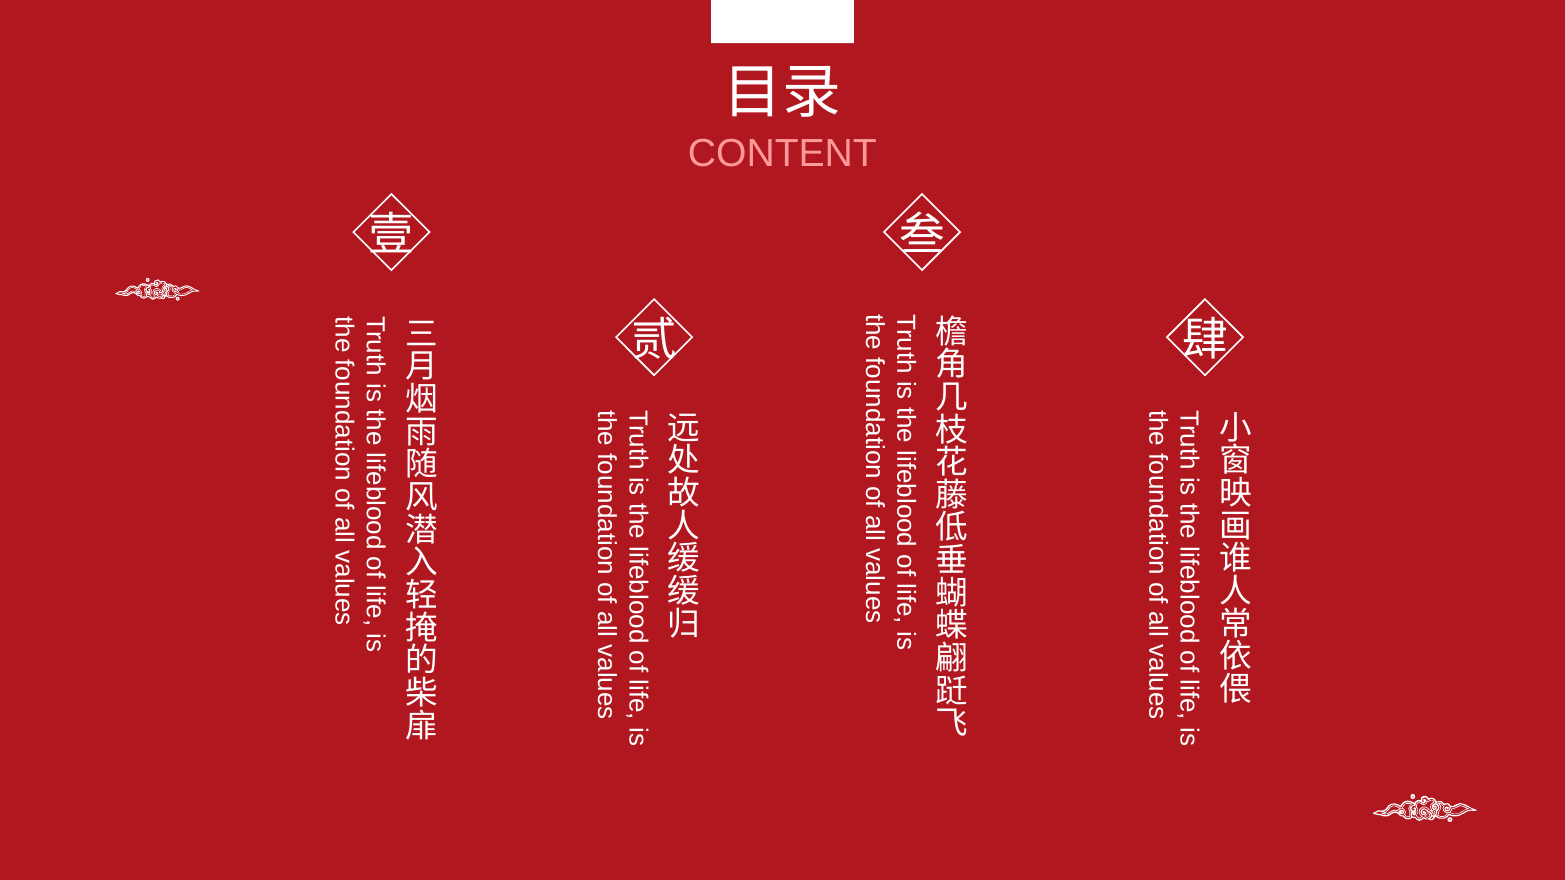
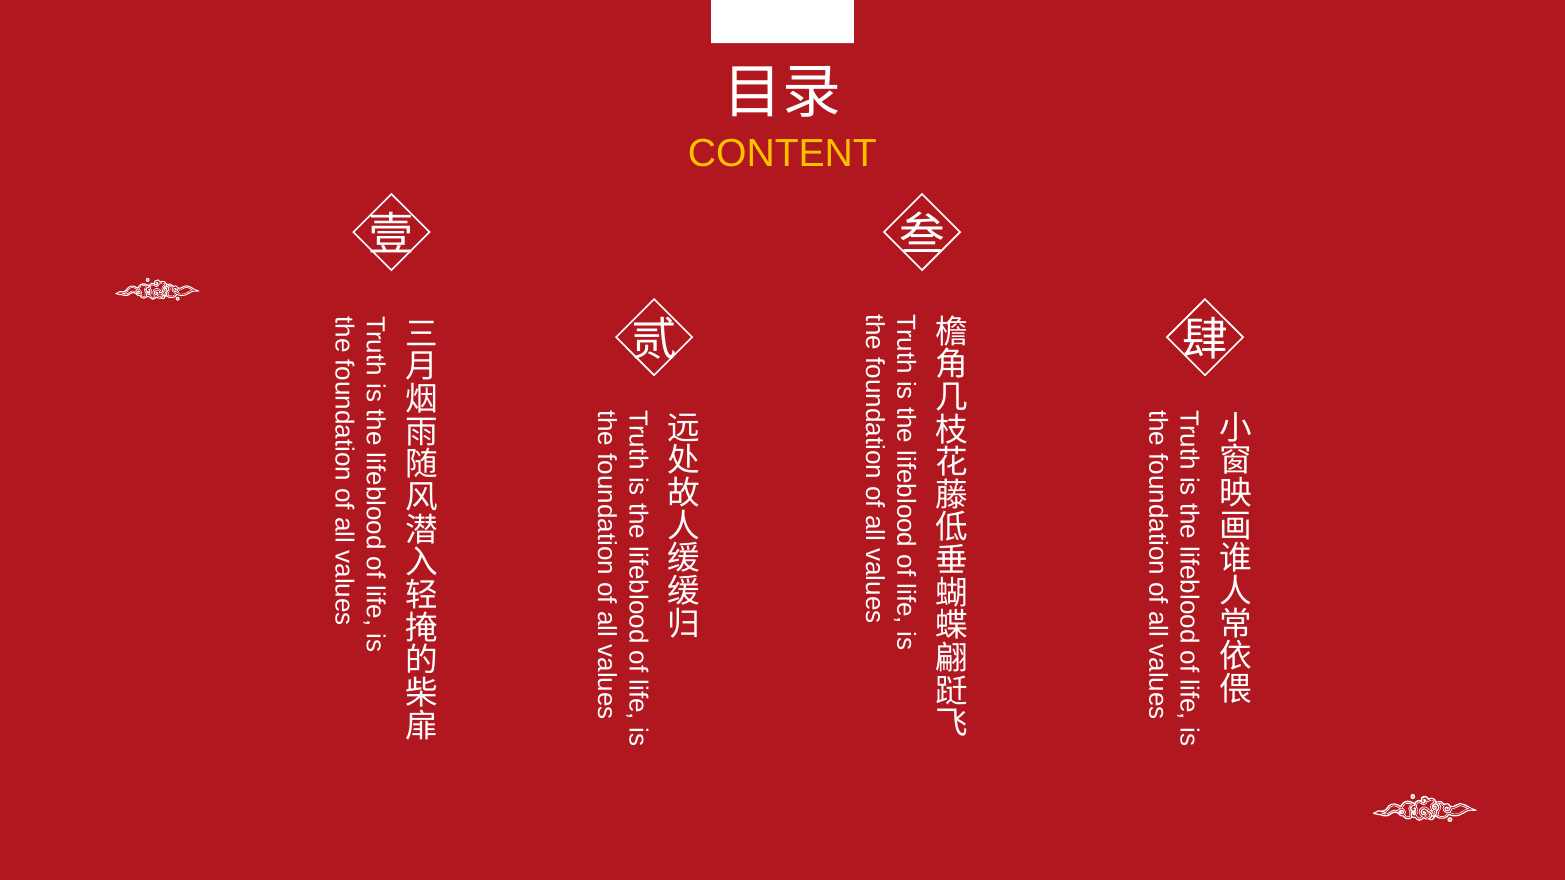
CONTENT colour: pink -> yellow (782, 153)
